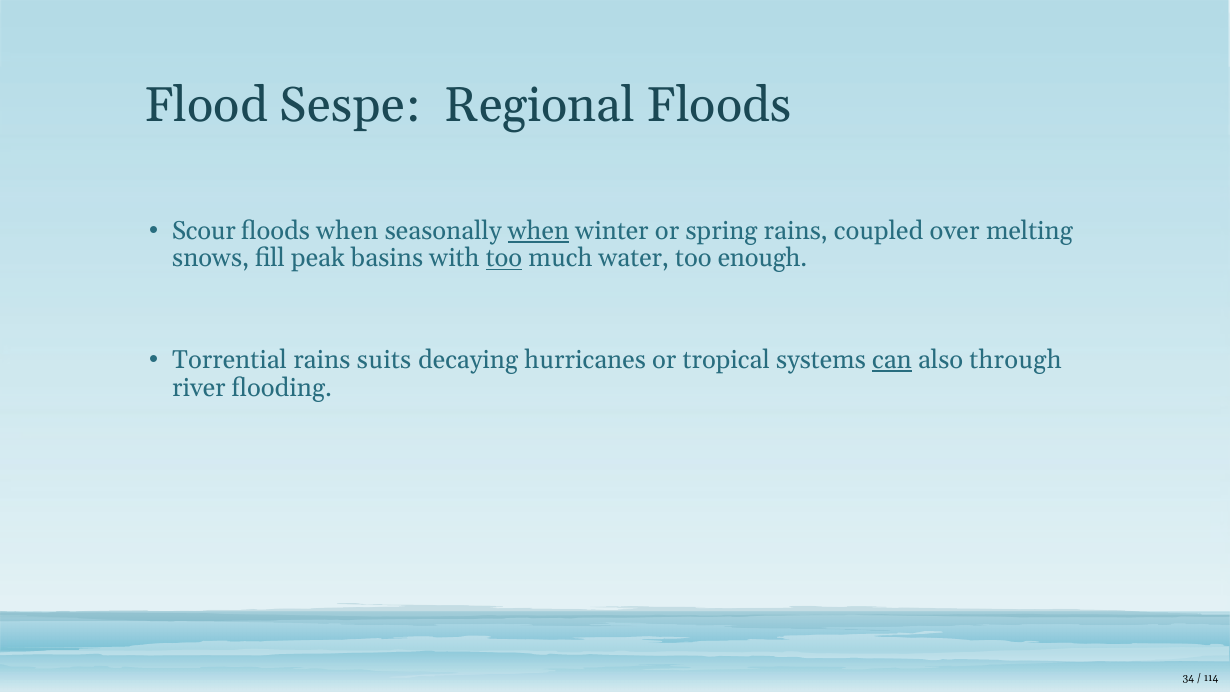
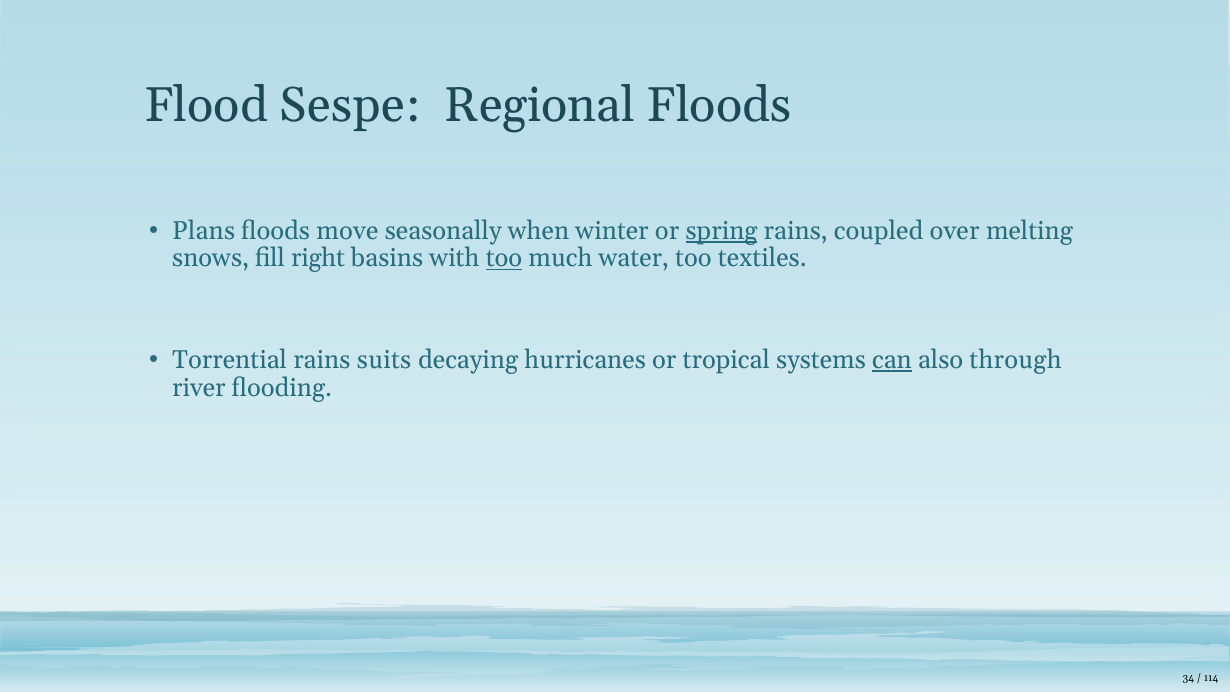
Scour: Scour -> Plans (204, 231)
floods when: when -> move (347, 231)
when underline: present -> none (538, 231)
spring underline: none -> present (722, 231)
peak: peak -> right (318, 258)
enough: enough -> textiles (762, 258)
